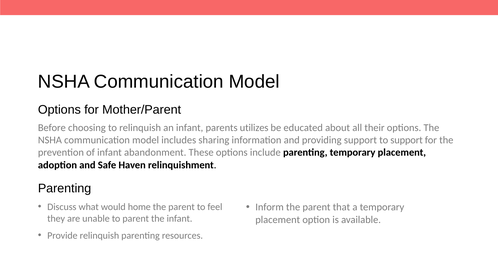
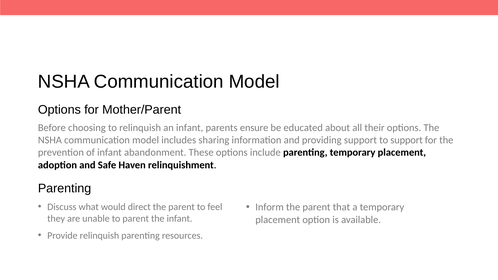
utilizes: utilizes -> ensure (254, 128)
home: home -> direct (139, 207)
